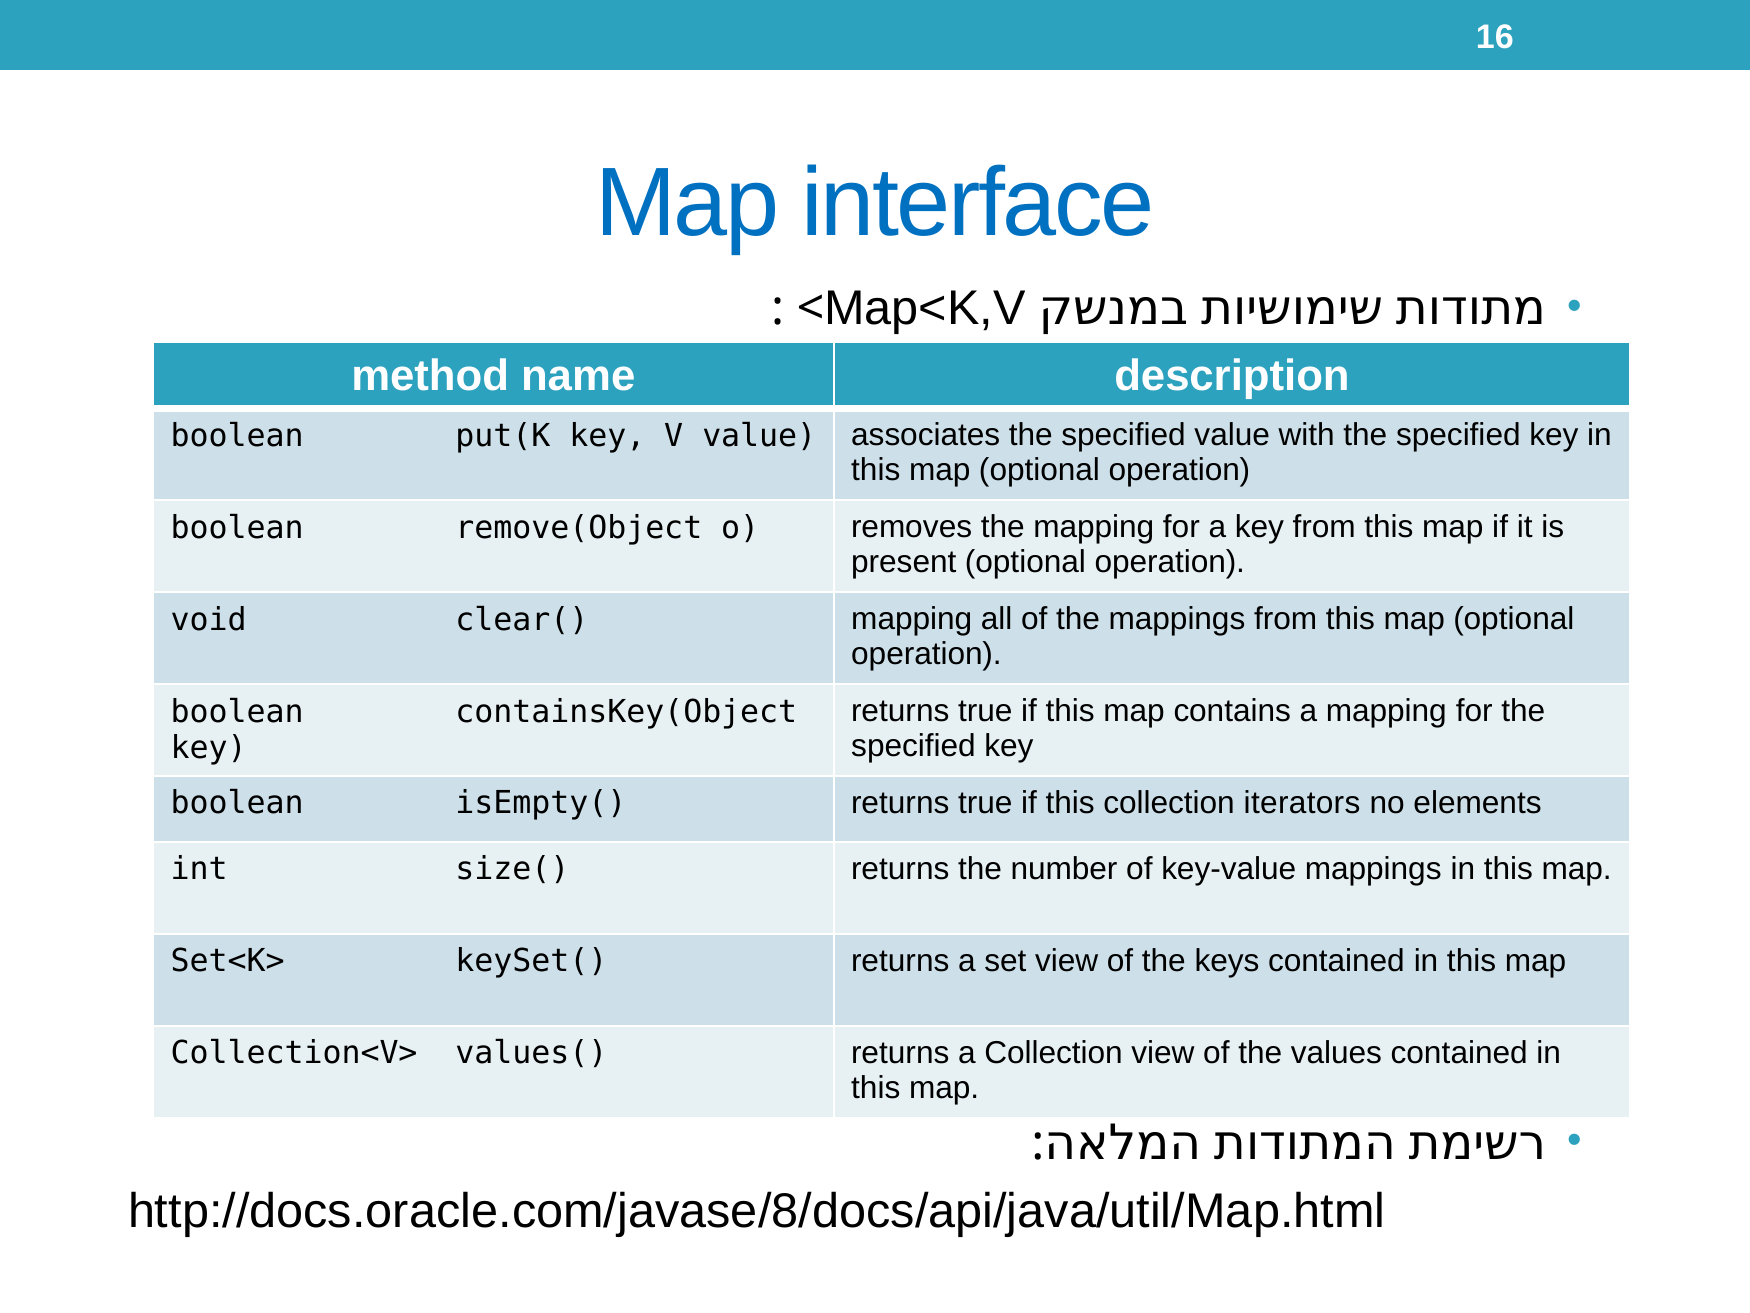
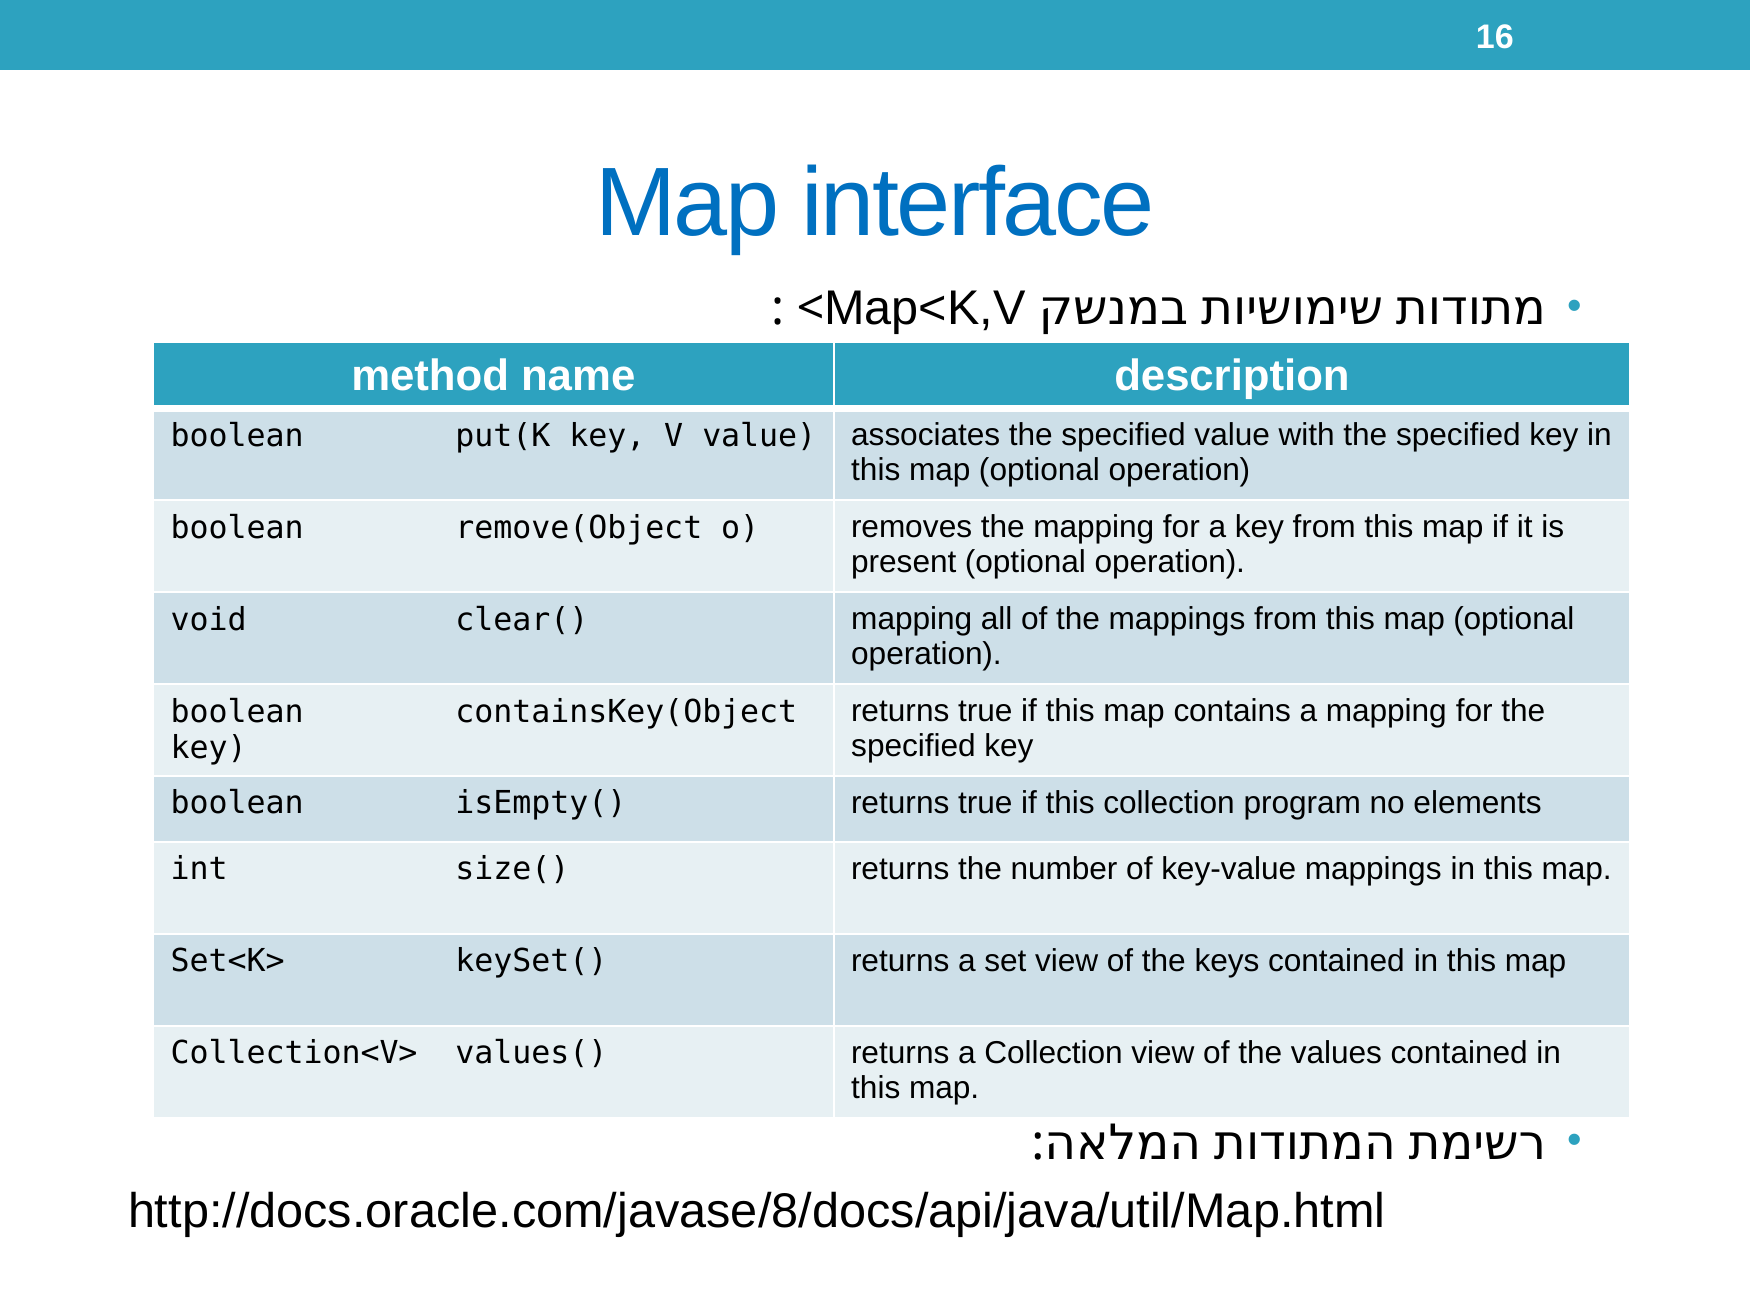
iterators: iterators -> program (1302, 803)
